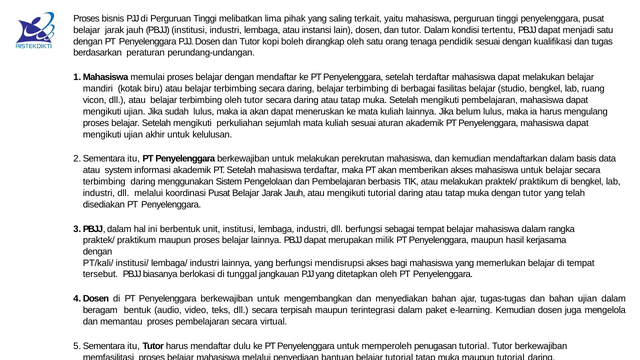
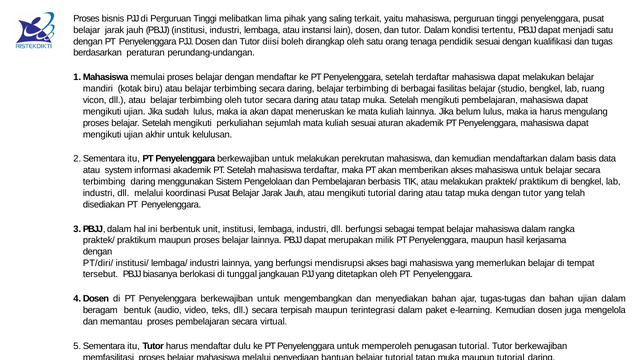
kopi: kopi -> diisi (271, 41)
PT/kali/: PT/kali/ -> PT/diri/ (98, 263)
